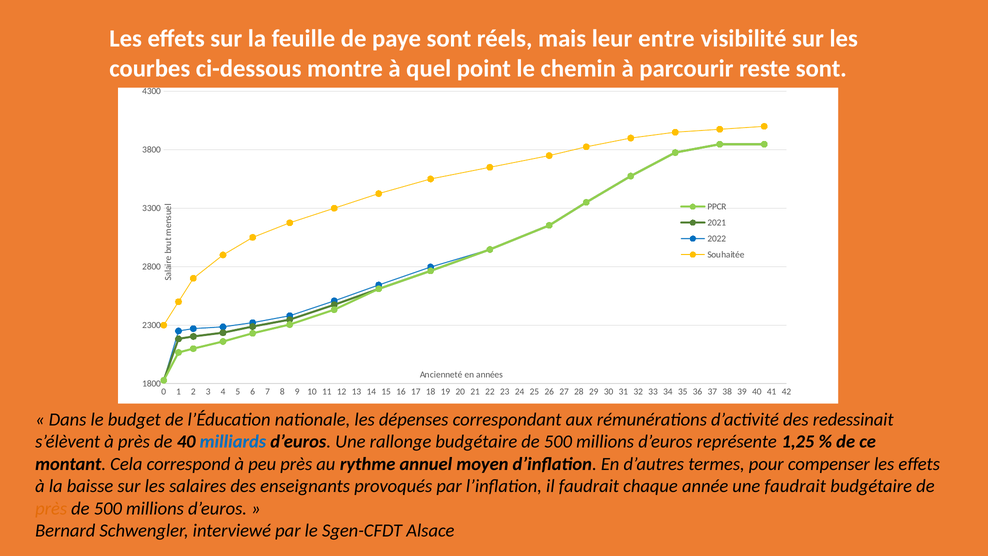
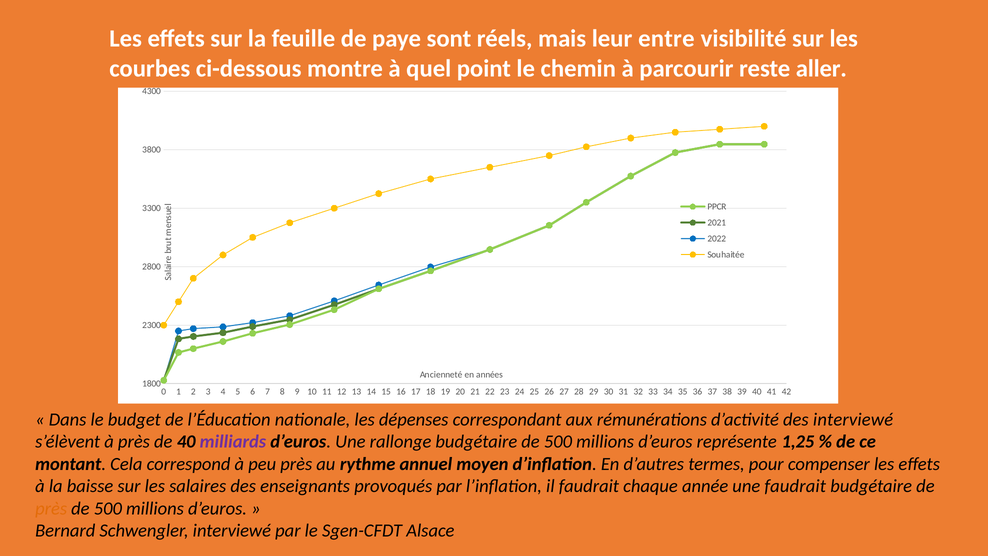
reste sont: sont -> aller (821, 68)
des redessinait: redessinait -> interviewé (853, 419)
milliards colour: blue -> purple (233, 442)
